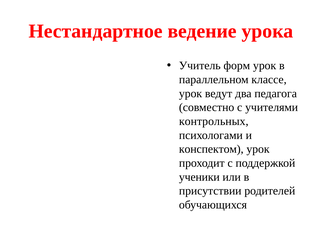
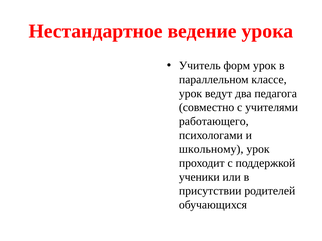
контрольных: контрольных -> работающего (214, 122)
конспектом: конспектом -> школьному (211, 149)
